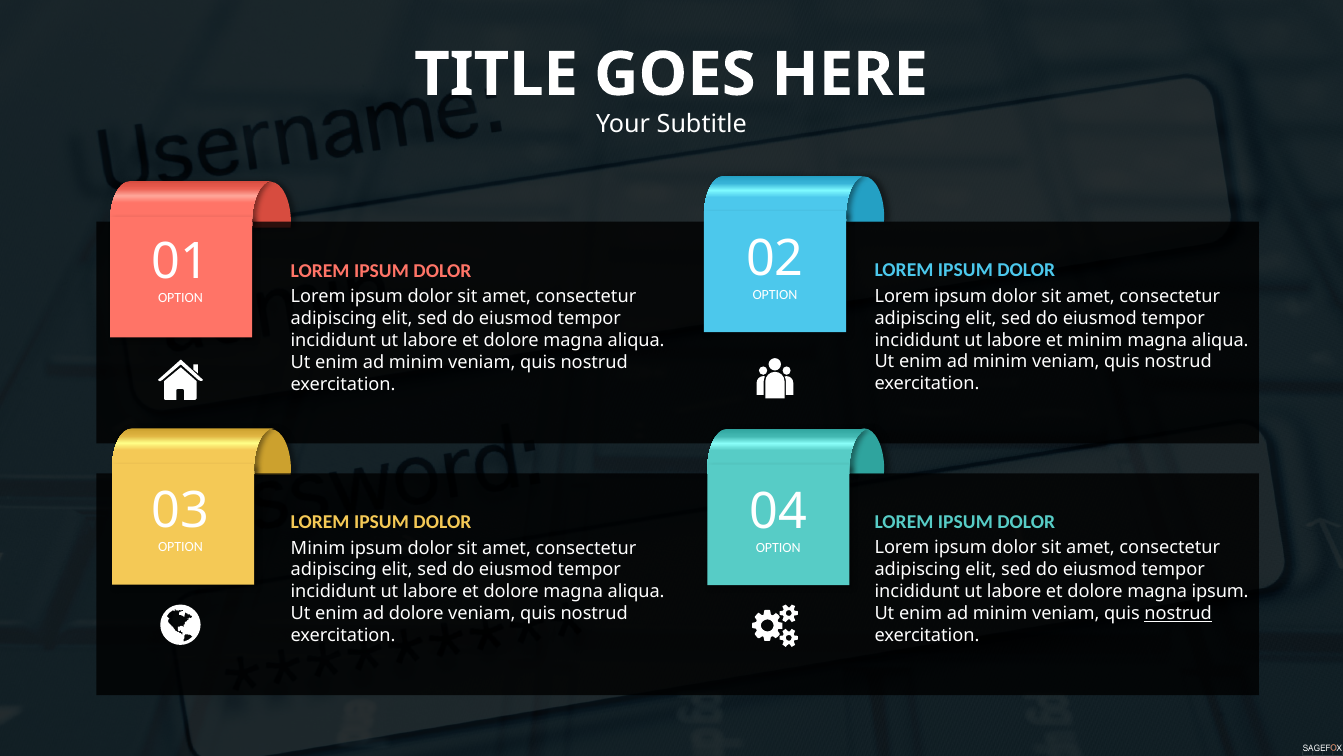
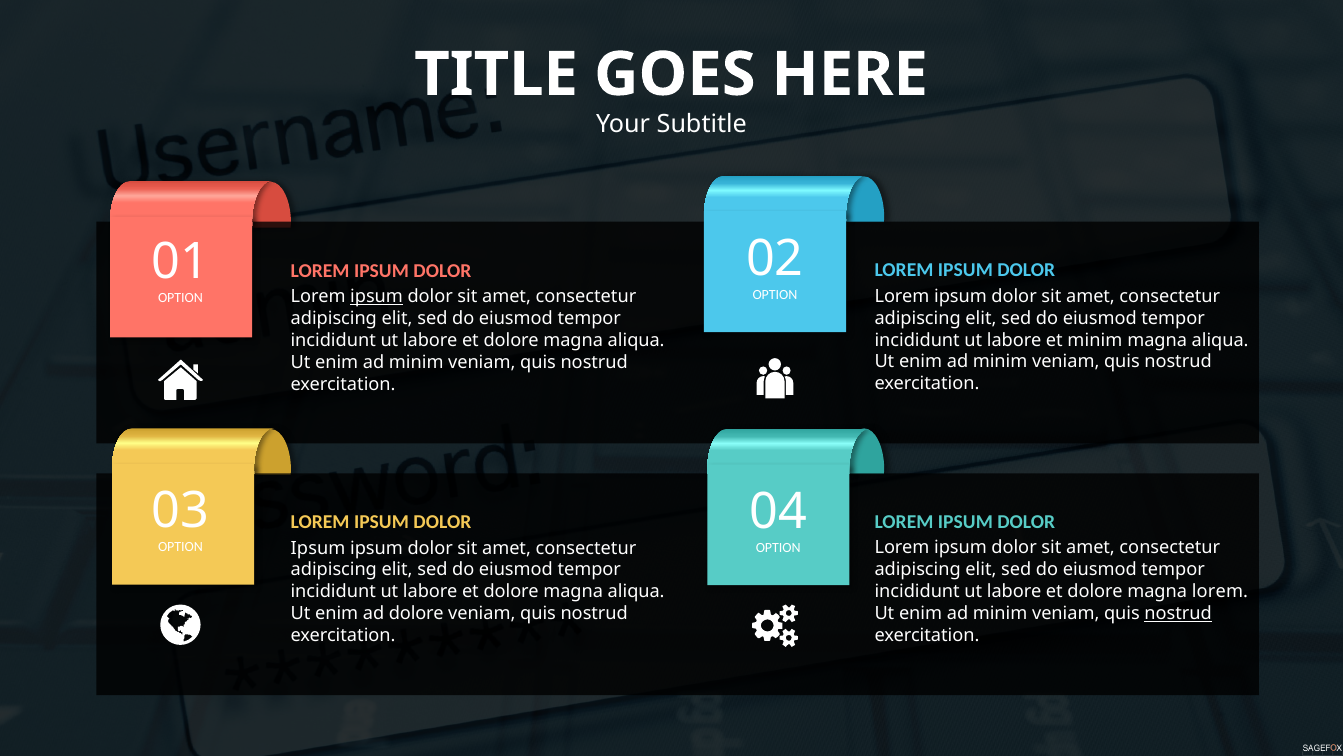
ipsum underline: none -> present (377, 296)
Minim: Minim -> Ipsum (318, 548)
magna ipsum: ipsum -> lorem (1220, 591)
